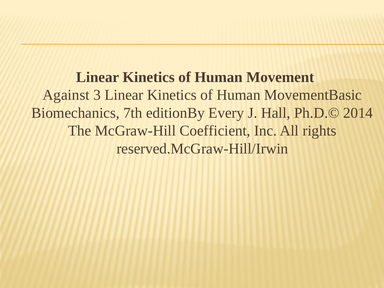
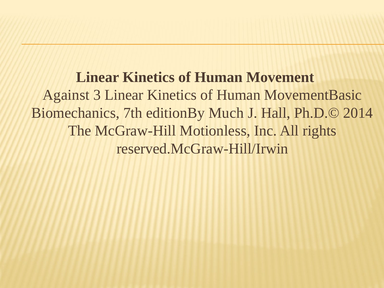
Every: Every -> Much (226, 113)
Coefficient: Coefficient -> Motionless (215, 131)
